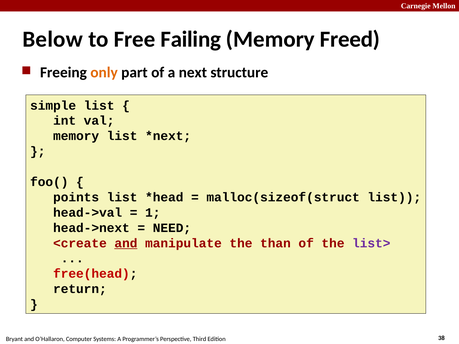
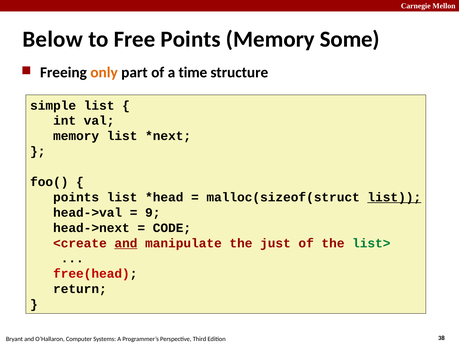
Free Failing: Failing -> Points (191, 39)
Freed: Freed -> Some (350, 39)
next: next -> time (193, 72)
list underline: none -> present (394, 197)
1: 1 -> 9 (153, 213)
NEED: NEED -> CODE (172, 228)
than: than -> just (275, 243)
list> colour: purple -> green (371, 243)
